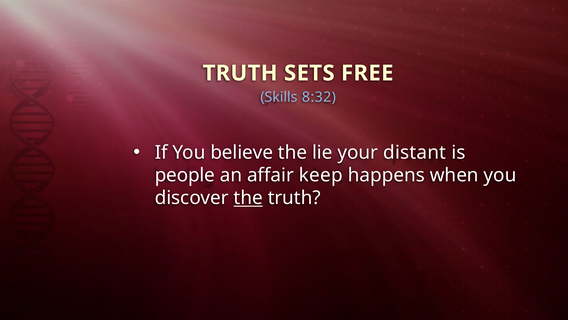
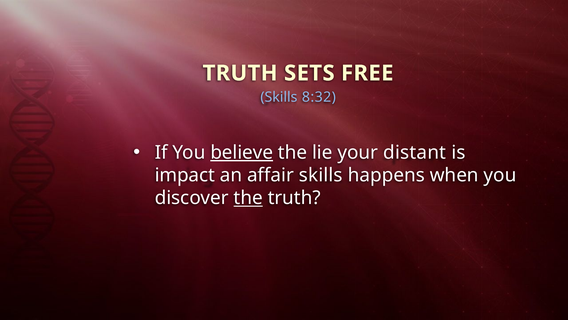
believe underline: none -> present (242, 152)
people: people -> impact (185, 175)
affair keep: keep -> skills (321, 175)
